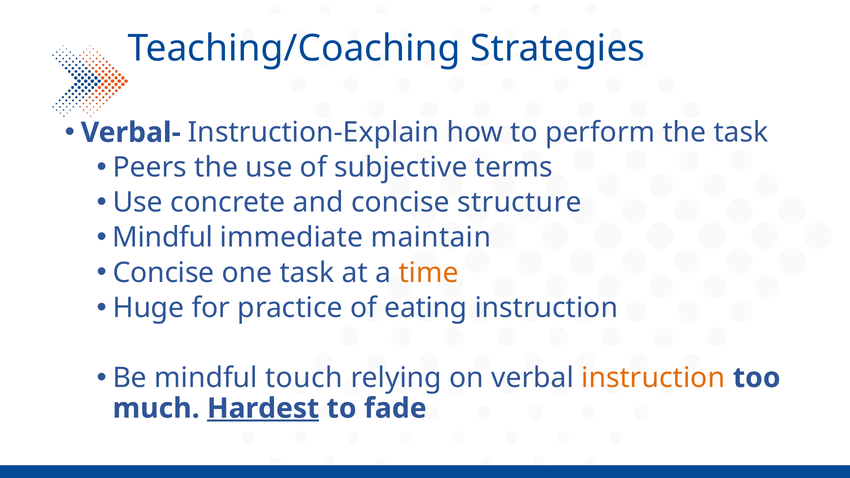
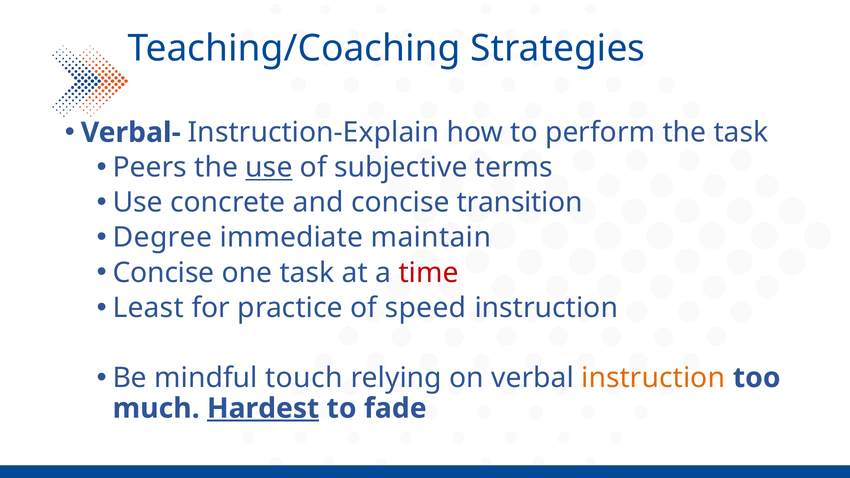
use underline: none -> present (269, 168)
structure: structure -> transition (520, 203)
Mindful: Mindful -> Degree (162, 238)
time colour: orange -> red (429, 273)
Huge: Huge -> Least (148, 308)
eating: eating -> speed (426, 308)
